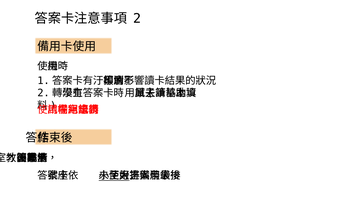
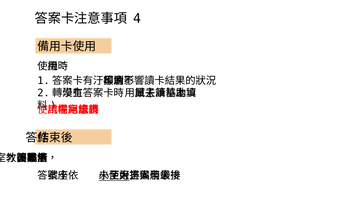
2: 2 -> 4 (137, 18)
